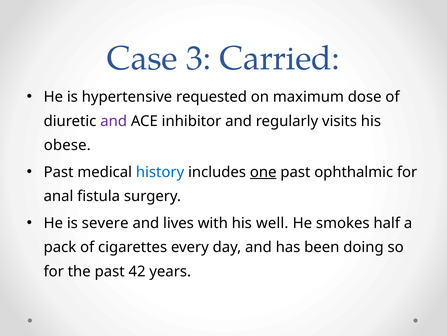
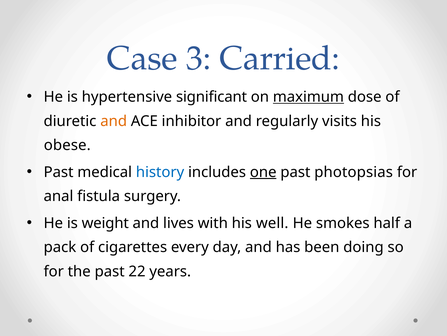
requested: requested -> significant (212, 97)
maximum underline: none -> present (308, 97)
and colour: purple -> orange (114, 121)
ophthalmic: ophthalmic -> photopsias (354, 172)
severe: severe -> weight (105, 223)
42: 42 -> 22 (137, 271)
